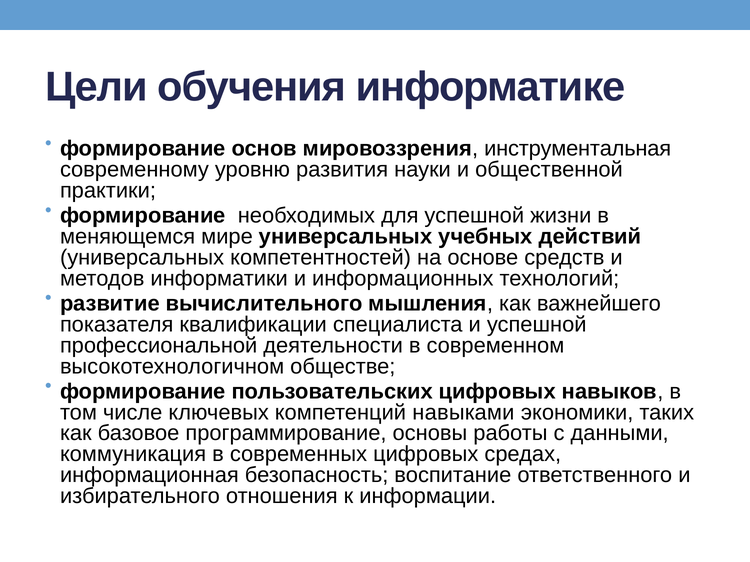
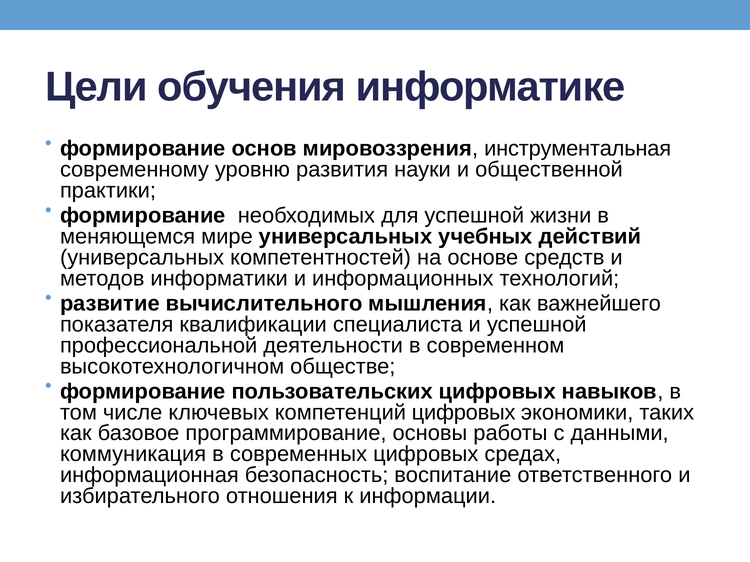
компетенций навыками: навыками -> цифровых (464, 413)
